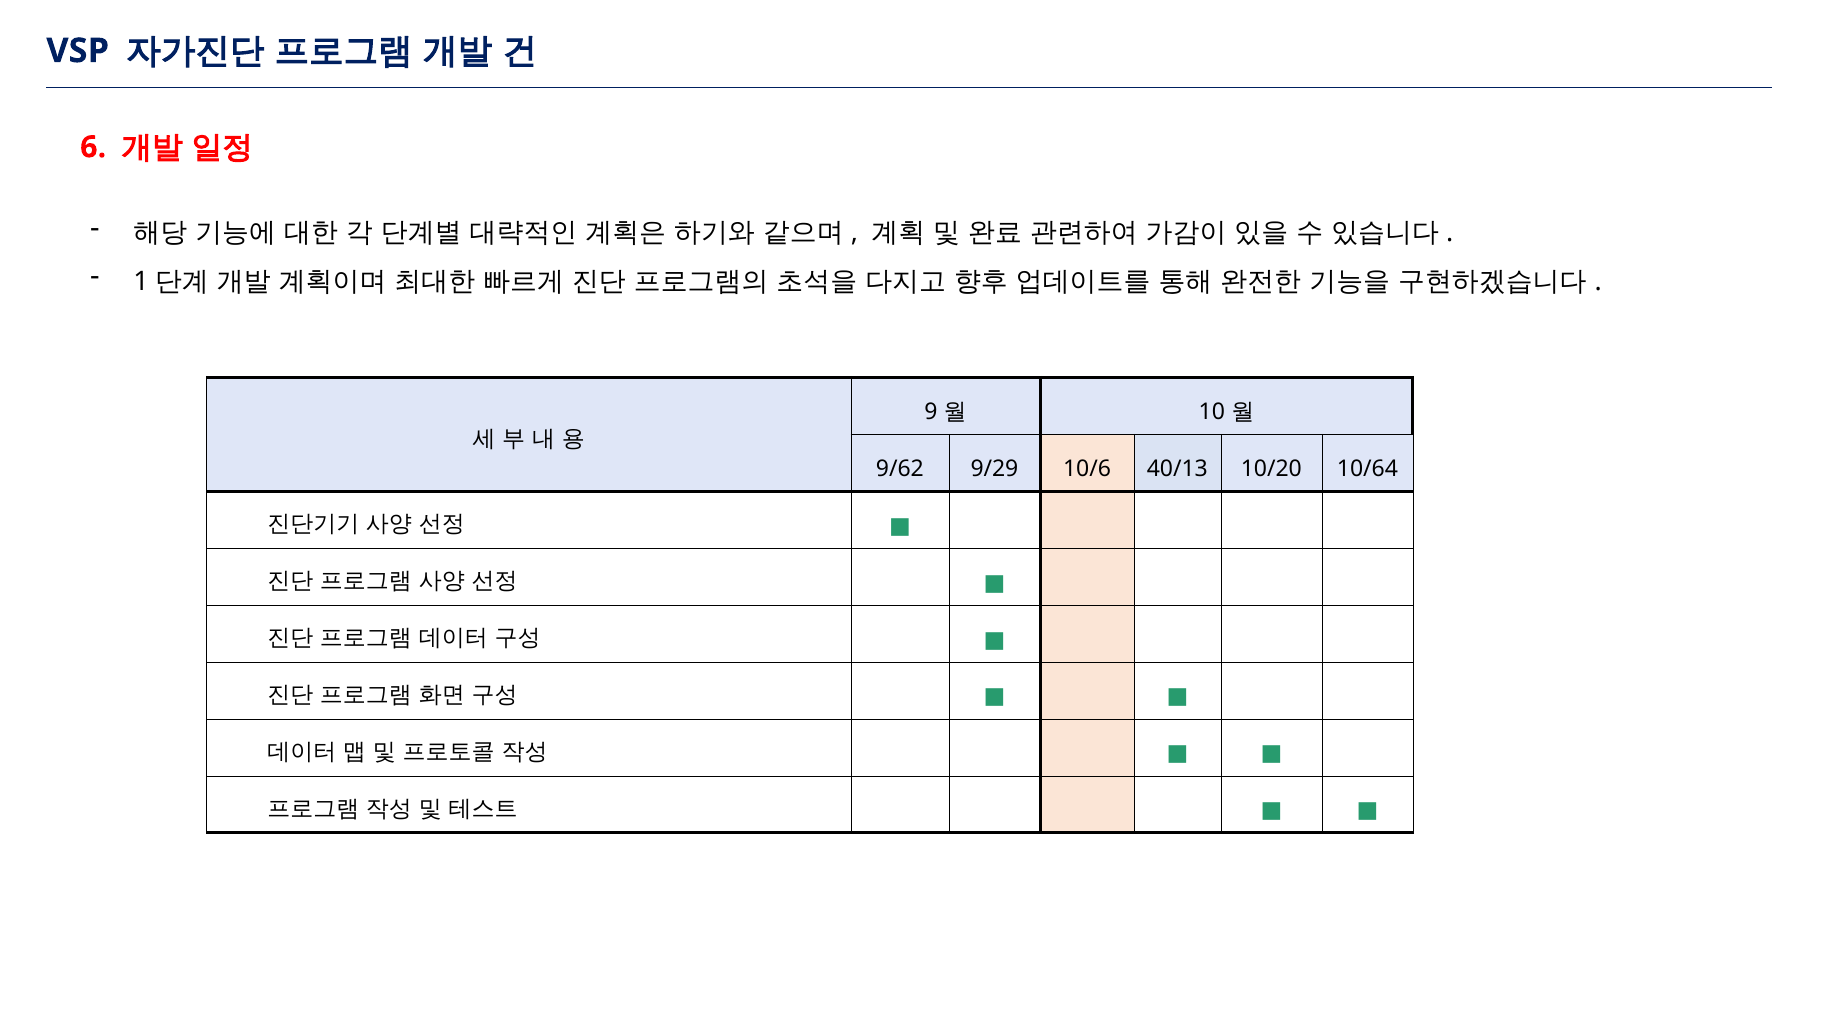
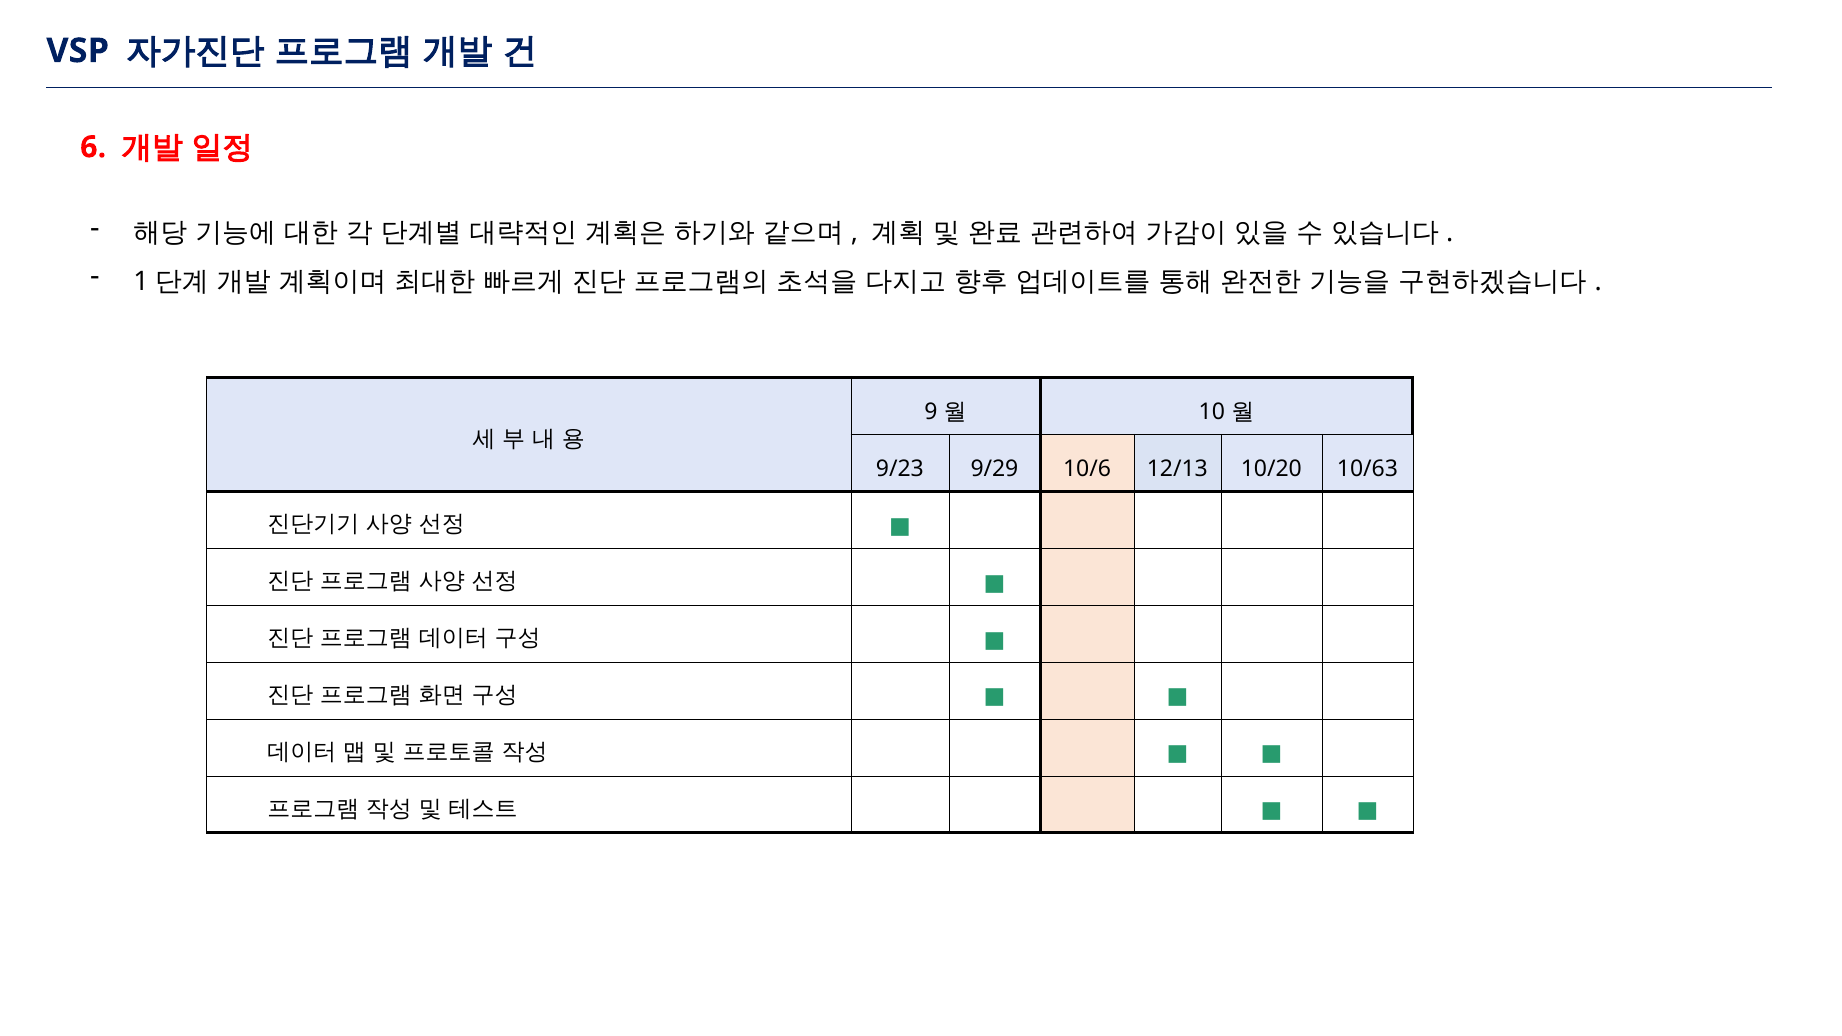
9/62: 9/62 -> 9/23 (900, 469)
40/13: 40/13 -> 12/13 (1177, 469)
10/64: 10/64 -> 10/63 (1367, 469)
